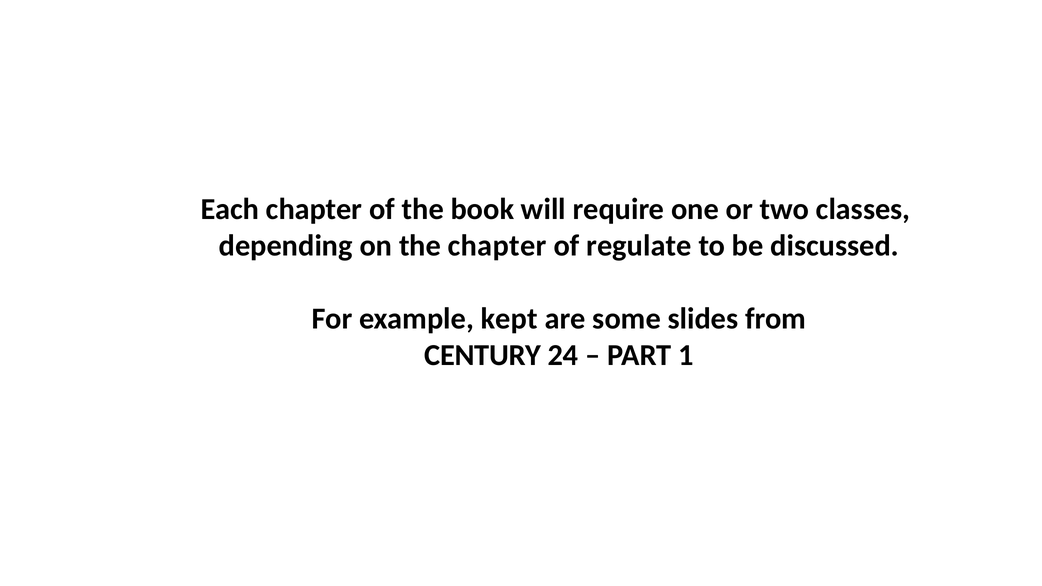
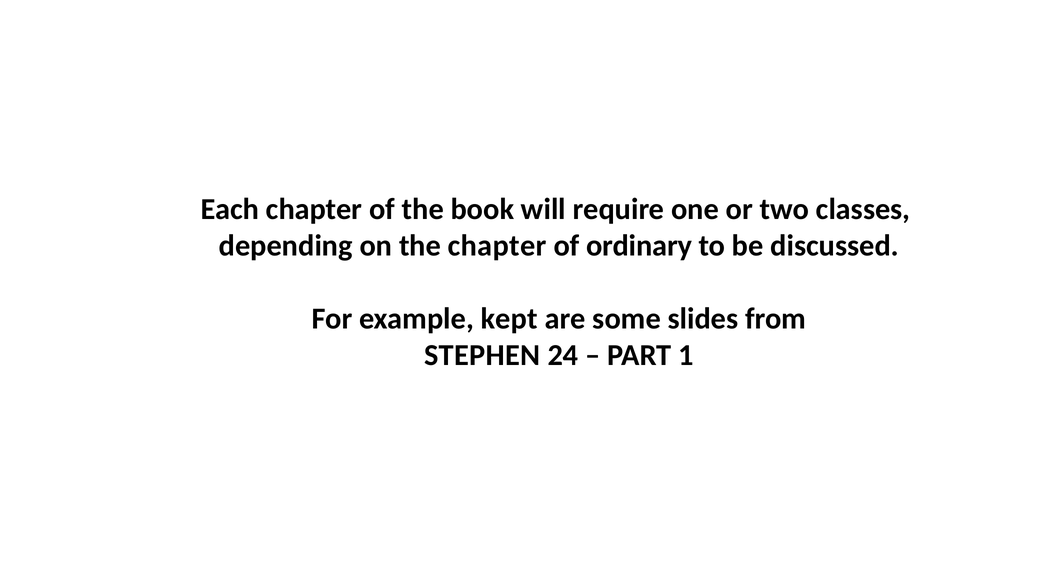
regulate: regulate -> ordinary (639, 246)
CENTURY: CENTURY -> STEPHEN (482, 355)
